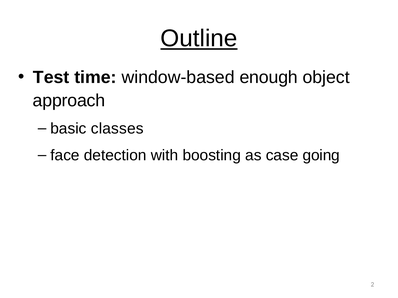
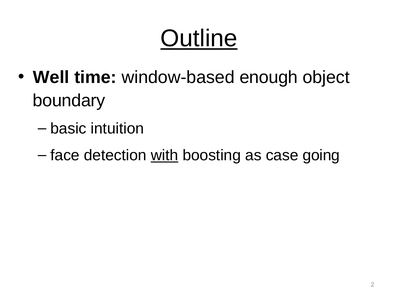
Test: Test -> Well (51, 77)
approach: approach -> boundary (69, 101)
classes: classes -> intuition (117, 129)
with underline: none -> present (165, 156)
